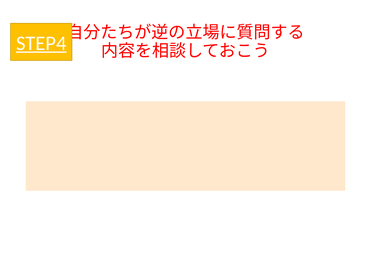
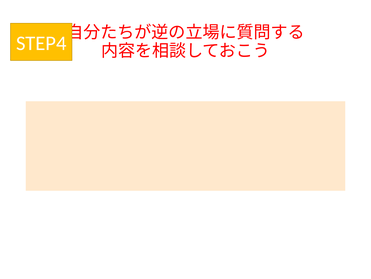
STEP4 underline: present -> none (41, 43)
